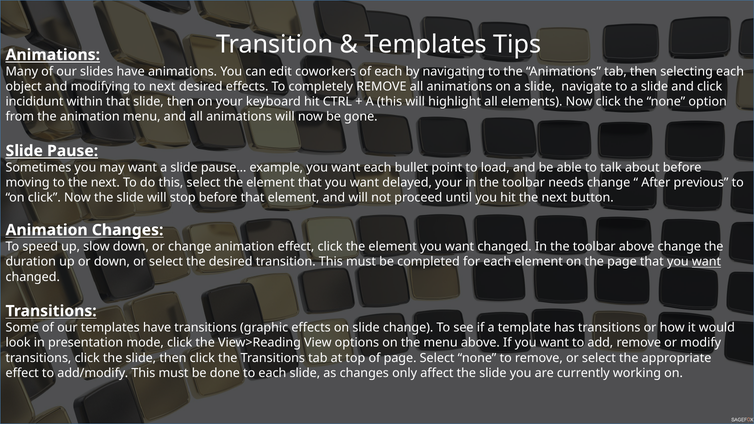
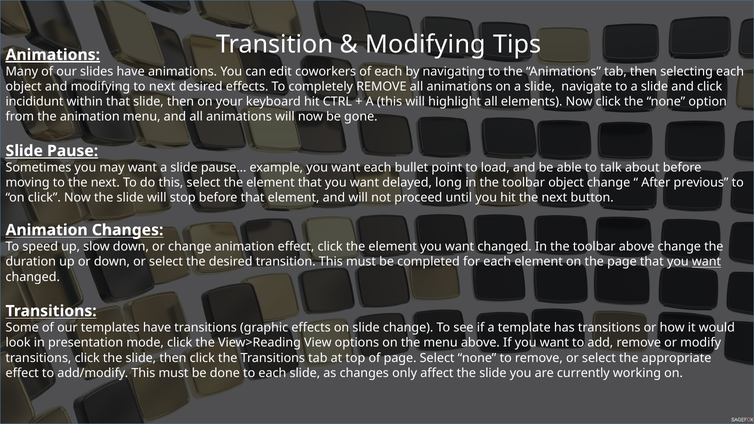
Templates: Templates -> Modifying (425, 44)
Animations underline: none -> present (53, 55)
delayed your: your -> long (449, 183)
toolbar needs: needs -> object (566, 183)
